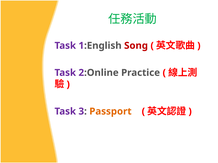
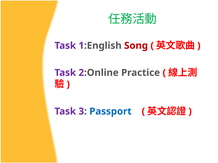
Passport colour: orange -> blue (110, 112)
